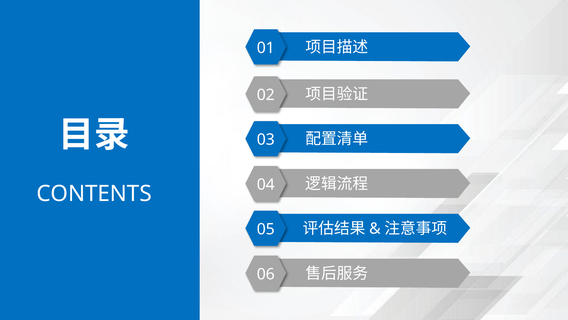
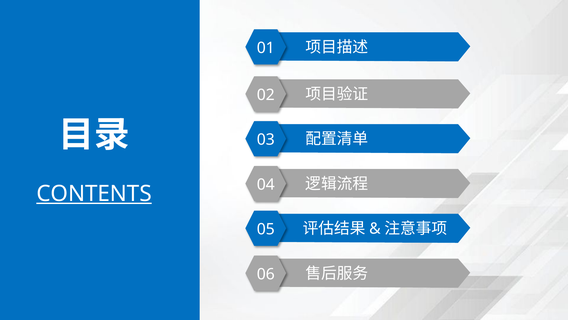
CONTENTS underline: none -> present (94, 193)
